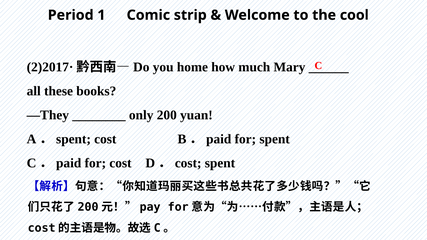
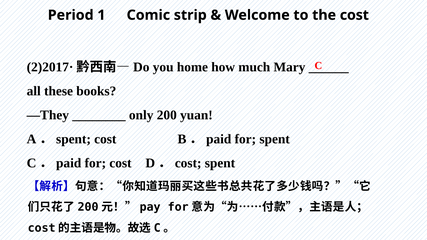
the cool: cool -> cost (354, 15)
